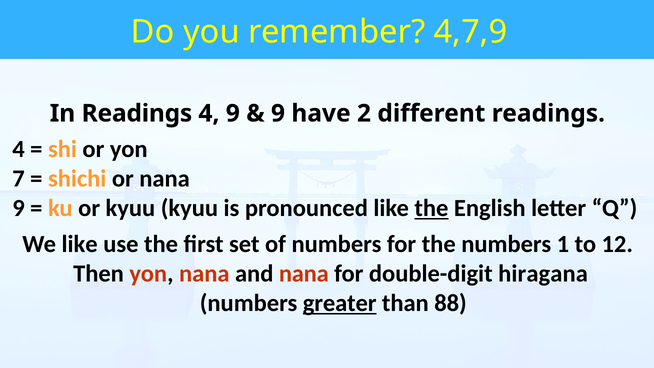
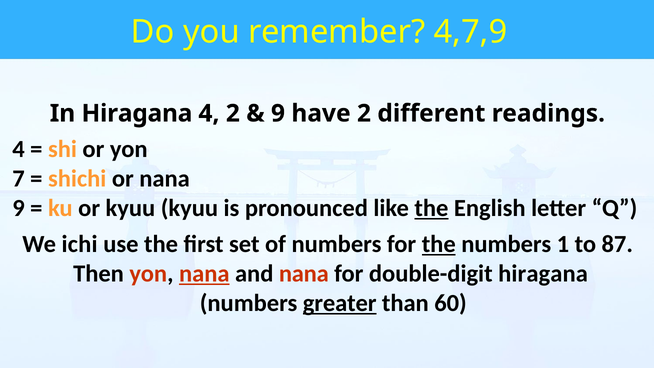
In Readings: Readings -> Hiragana (137, 113)
4 9: 9 -> 2 (233, 113)
We like: like -> ichi (80, 244)
the underline: none -> present (439, 244)
12: 12 -> 87 (617, 244)
nana underline: none -> present (204, 274)
88: 88 -> 60 (451, 303)
